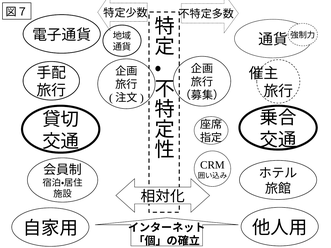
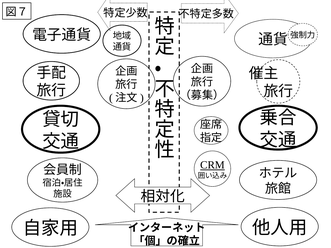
CRM underline: none -> present (212, 165)
